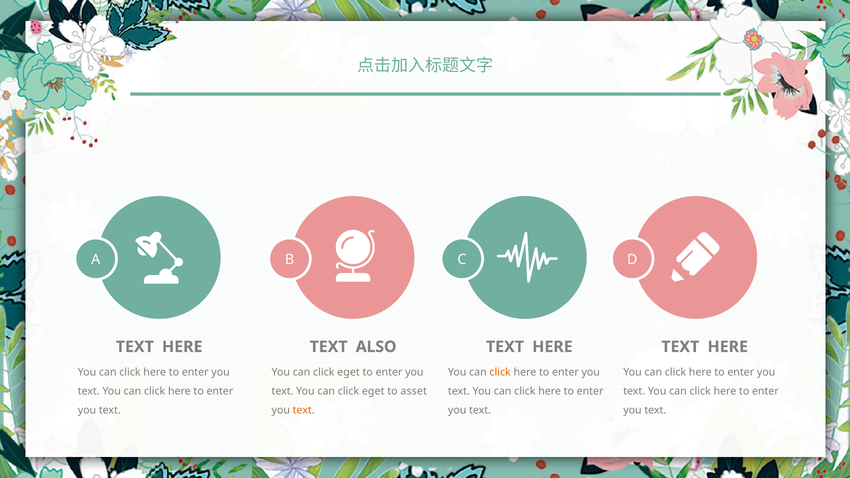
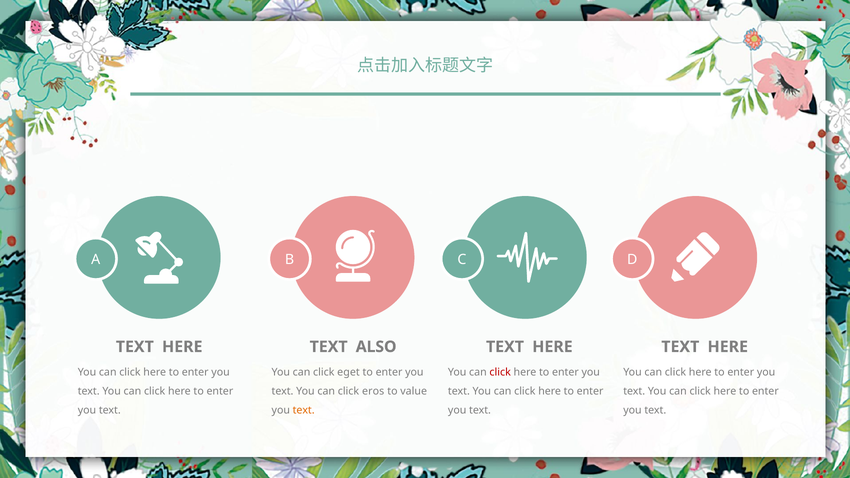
click colour: orange -> red (500, 372)
eget: eget -> eros (373, 391)
asset: asset -> value (414, 391)
